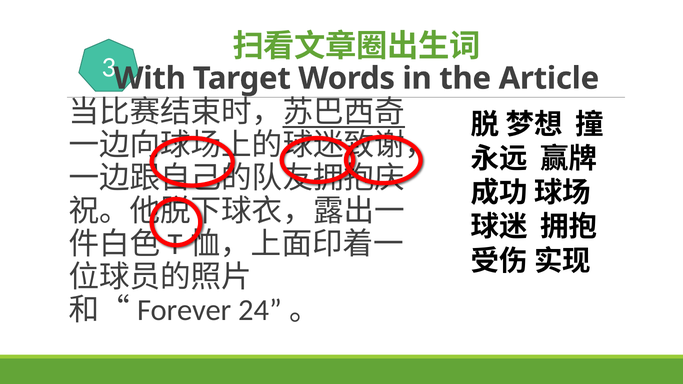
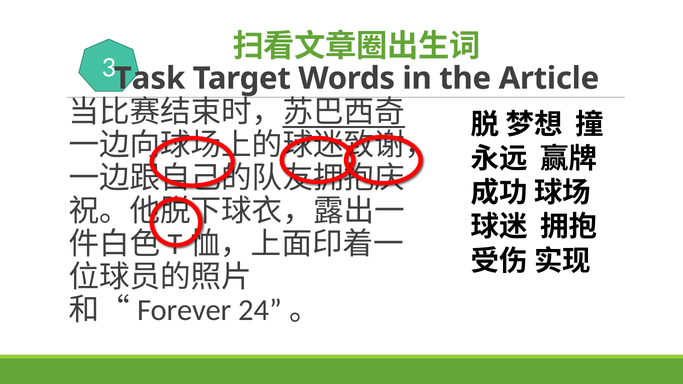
With: With -> Task (150, 78)
